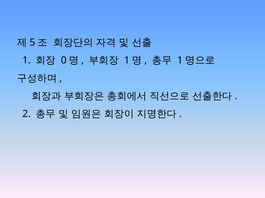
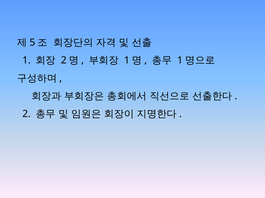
0: 0 -> 2 (64, 61)
